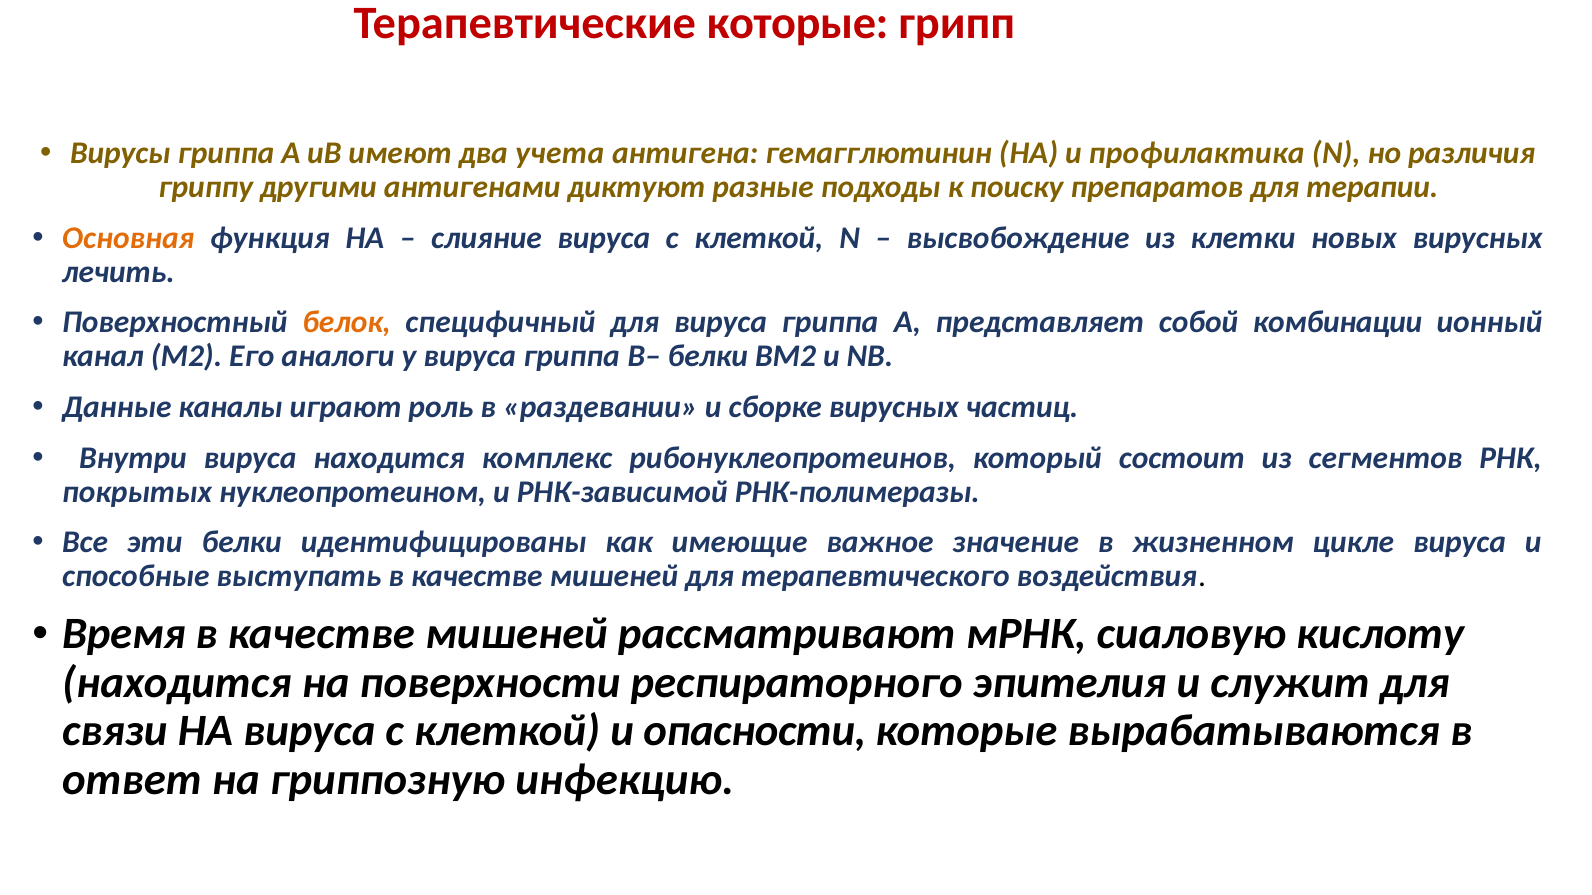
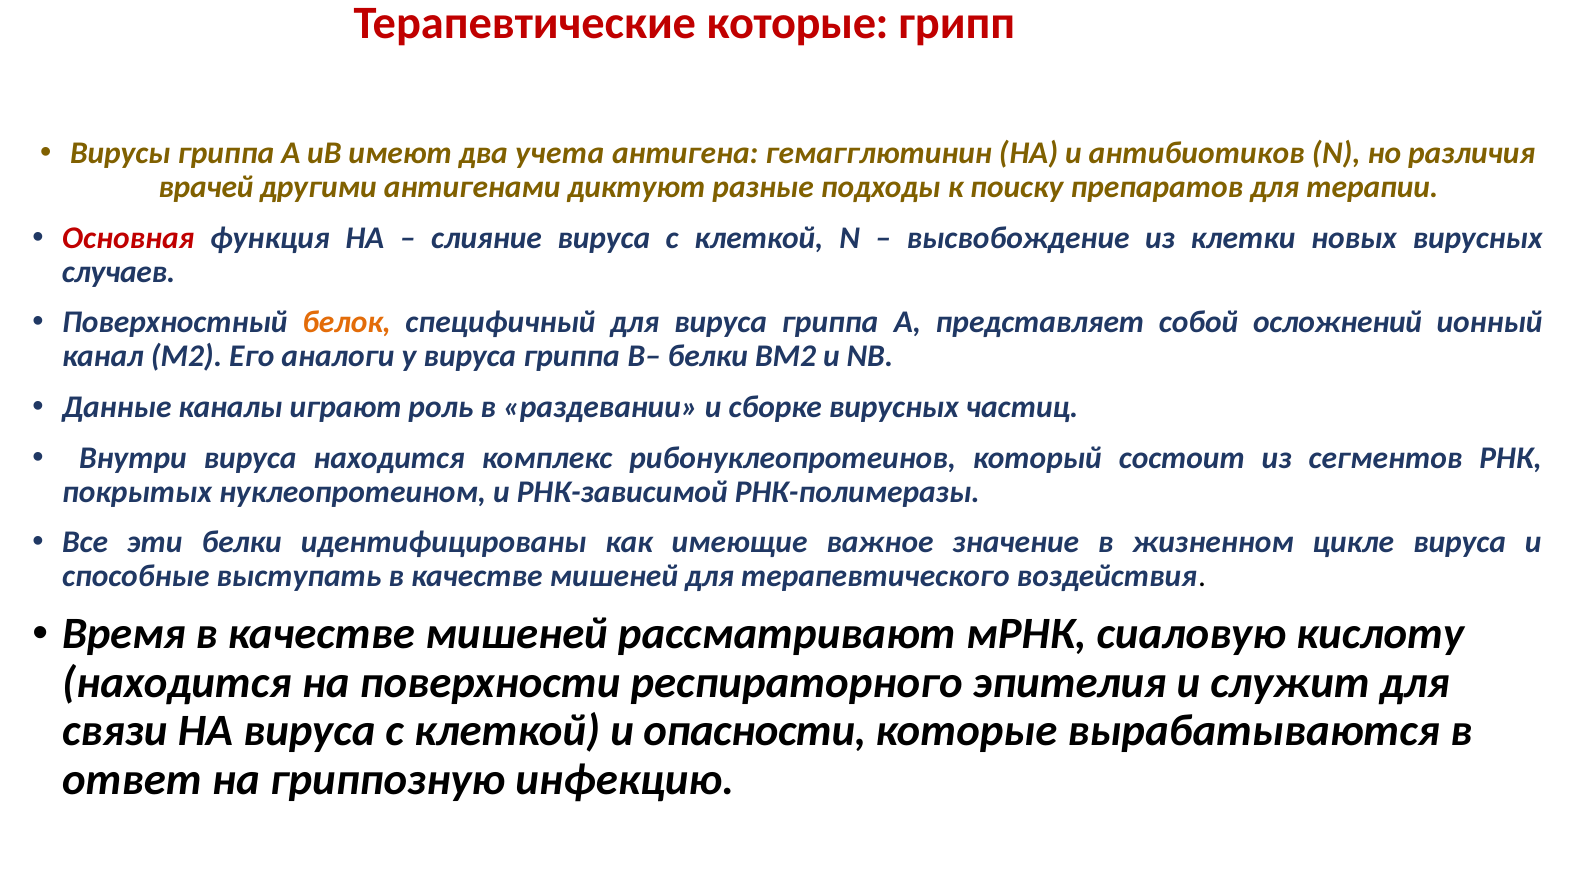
профилактика: профилактика -> антибиотиков (1197, 153)
гриппу: гриппу -> врачей (206, 187)
Основная colour: orange -> red (128, 238)
лечить: лечить -> случаев (119, 272)
комбинации: комбинации -> осложнений (1338, 323)
